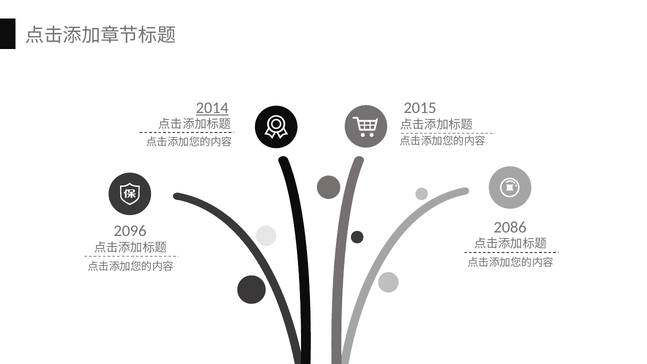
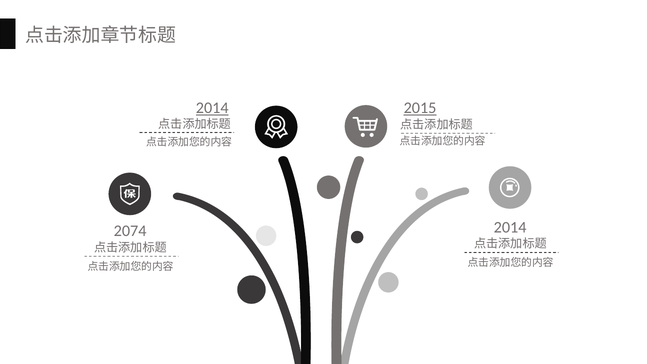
2015 underline: none -> present (420, 108)
2086: 2086 -> 2014 (510, 227)
2096: 2096 -> 2074 (130, 231)
